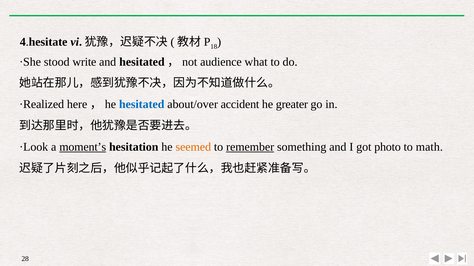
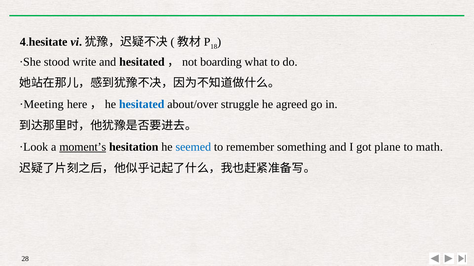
audience: audience -> boarding (221, 62)
·Realized: ·Realized -> ·Meeting (42, 105)
accident: accident -> struggle (240, 105)
greater: greater -> agreed (292, 105)
seemed colour: orange -> blue (193, 147)
remember underline: present -> none (250, 147)
photo: photo -> plane (387, 147)
